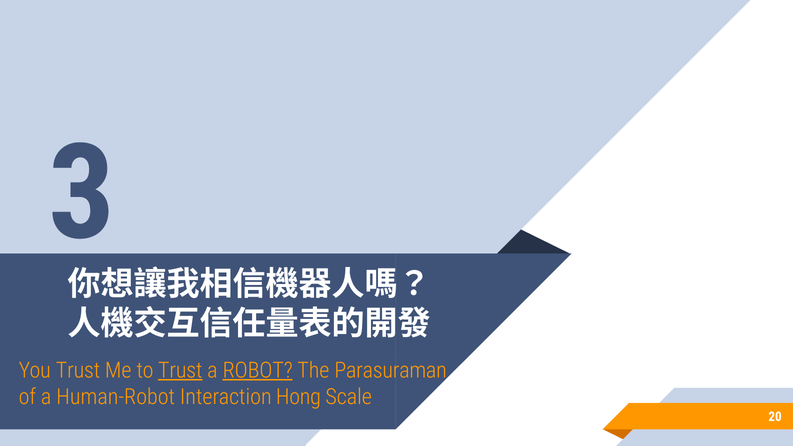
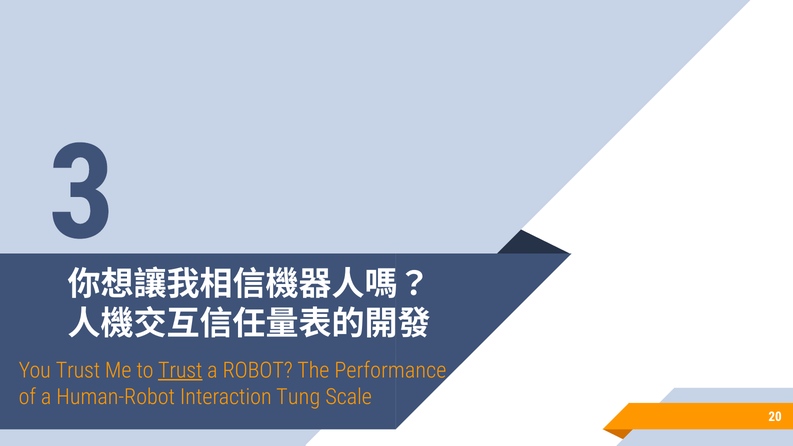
ROBOT underline: present -> none (258, 370)
Parasuraman: Parasuraman -> Performance (390, 370)
Hong: Hong -> Tung (298, 397)
